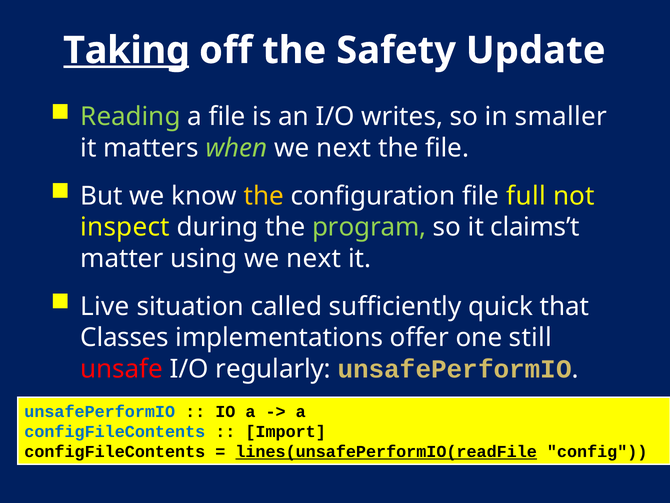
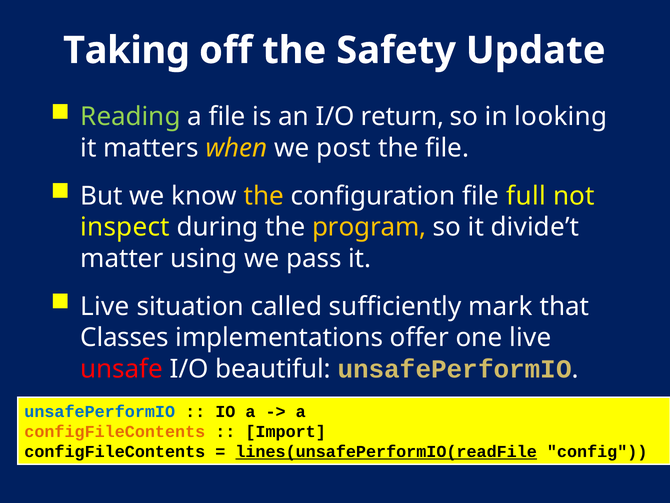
Taking underline: present -> none (126, 50)
writes: writes -> return (402, 117)
smaller: smaller -> looking (561, 117)
when colour: light green -> yellow (236, 148)
next: next -> post (344, 148)
program colour: light green -> yellow (369, 227)
claims’t: claims’t -> divide’t (535, 227)
next: next -> pass (314, 258)
quick: quick -> mark (500, 306)
one still: still -> live (530, 337)
regularly: regularly -> beautiful (273, 369)
configFileContents colour: blue -> orange (115, 431)
